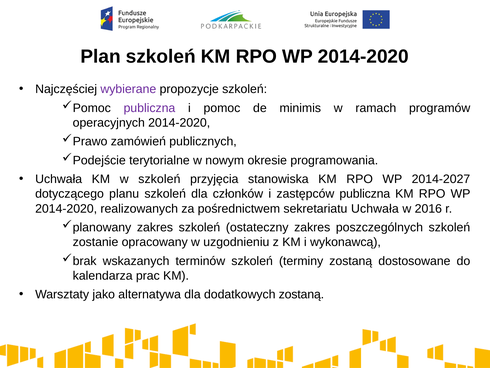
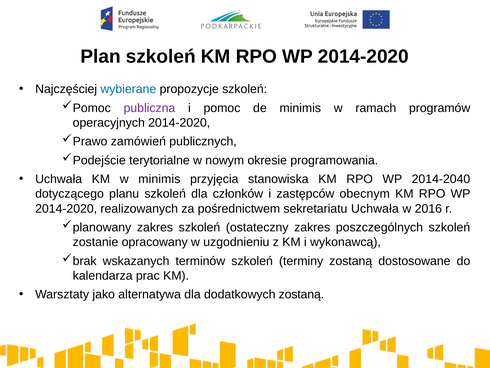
wybierane colour: purple -> blue (128, 89)
w szkoleń: szkoleń -> minimis (159, 179)
2014-2027: 2014-2027 -> 2014-2040 (441, 179)
zastępców publiczna: publiczna -> obecnym (365, 194)
